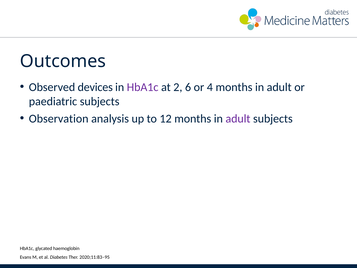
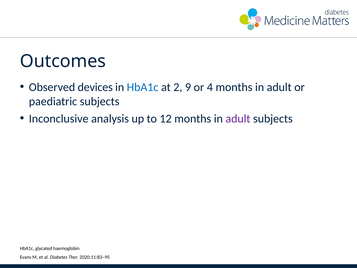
HbA1c colour: purple -> blue (143, 87)
6: 6 -> 9 (188, 87)
Observation: Observation -> Inconclusive (59, 119)
